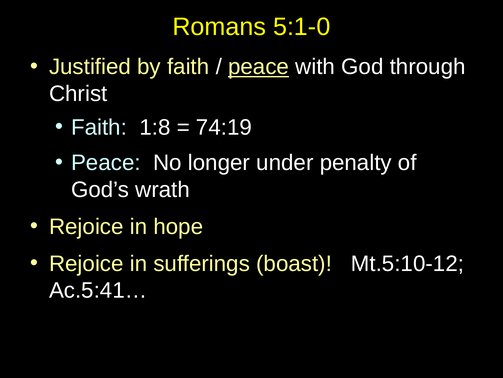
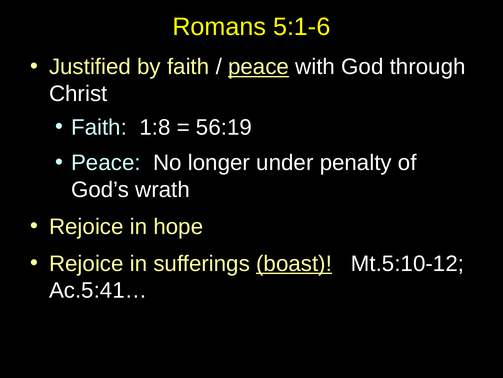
5:1-0: 5:1-0 -> 5:1-6 (302, 27)
74:19: 74:19 -> 56:19 (224, 127)
boast underline: none -> present (294, 263)
